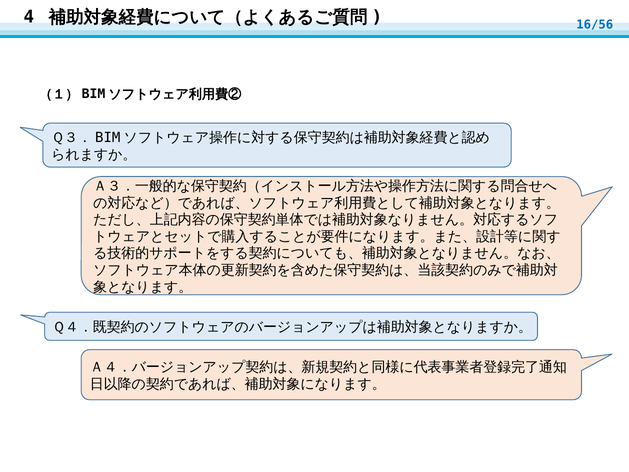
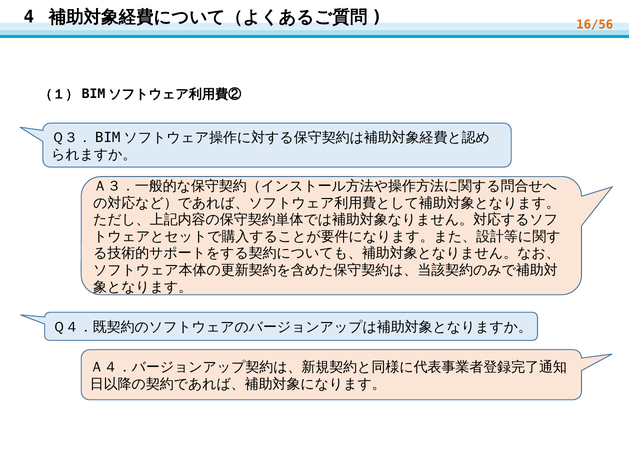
16/56 colour: blue -> orange (595, 24)
